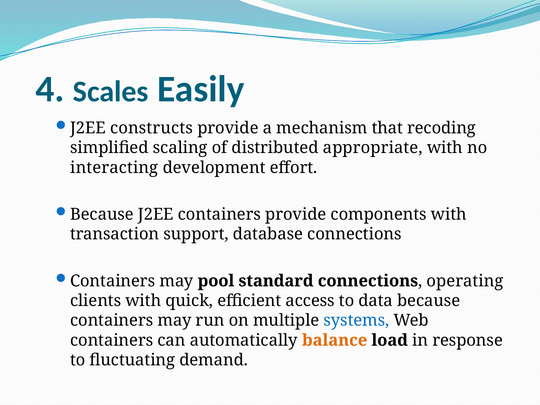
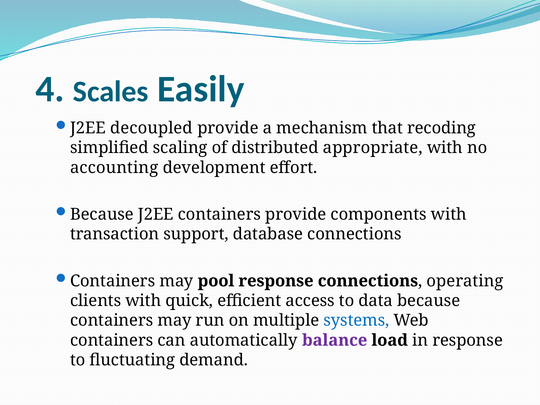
constructs: constructs -> decoupled (151, 128)
interacting: interacting -> accounting (114, 168)
pool standard: standard -> response (276, 281)
balance colour: orange -> purple (335, 340)
